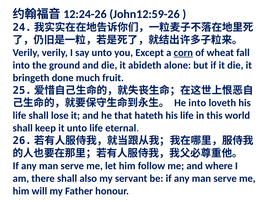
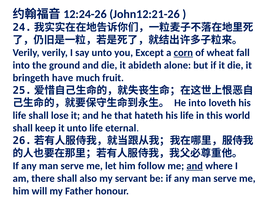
John12:59-26: John12:59-26 -> John12:21-26 (145, 14)
done: done -> have (63, 78)
and underline: none -> present (195, 166)
